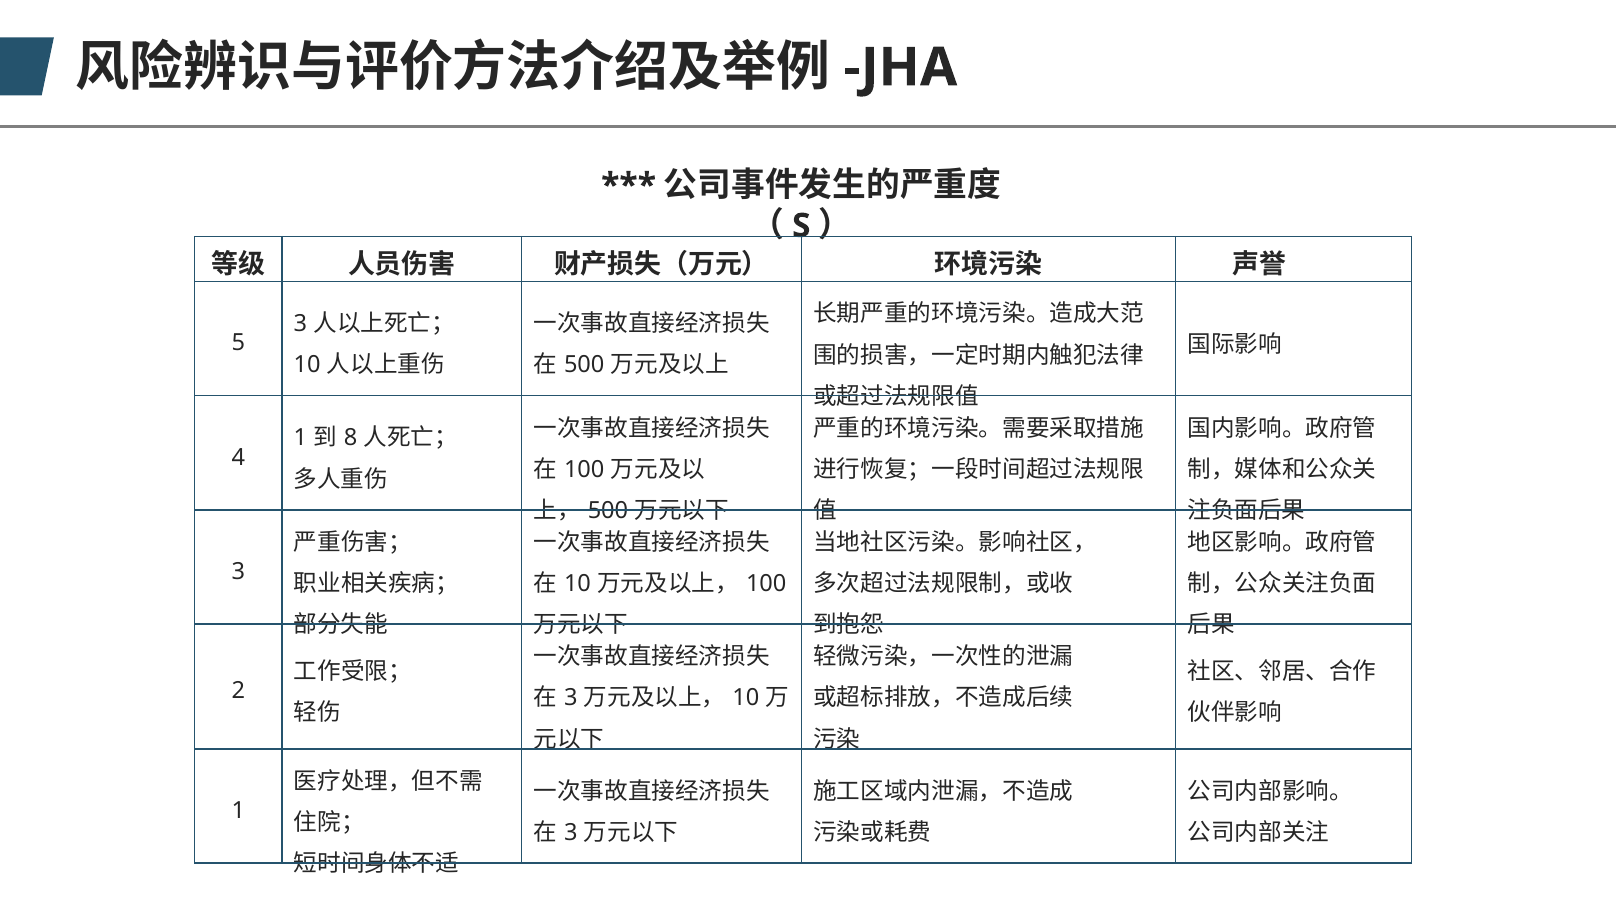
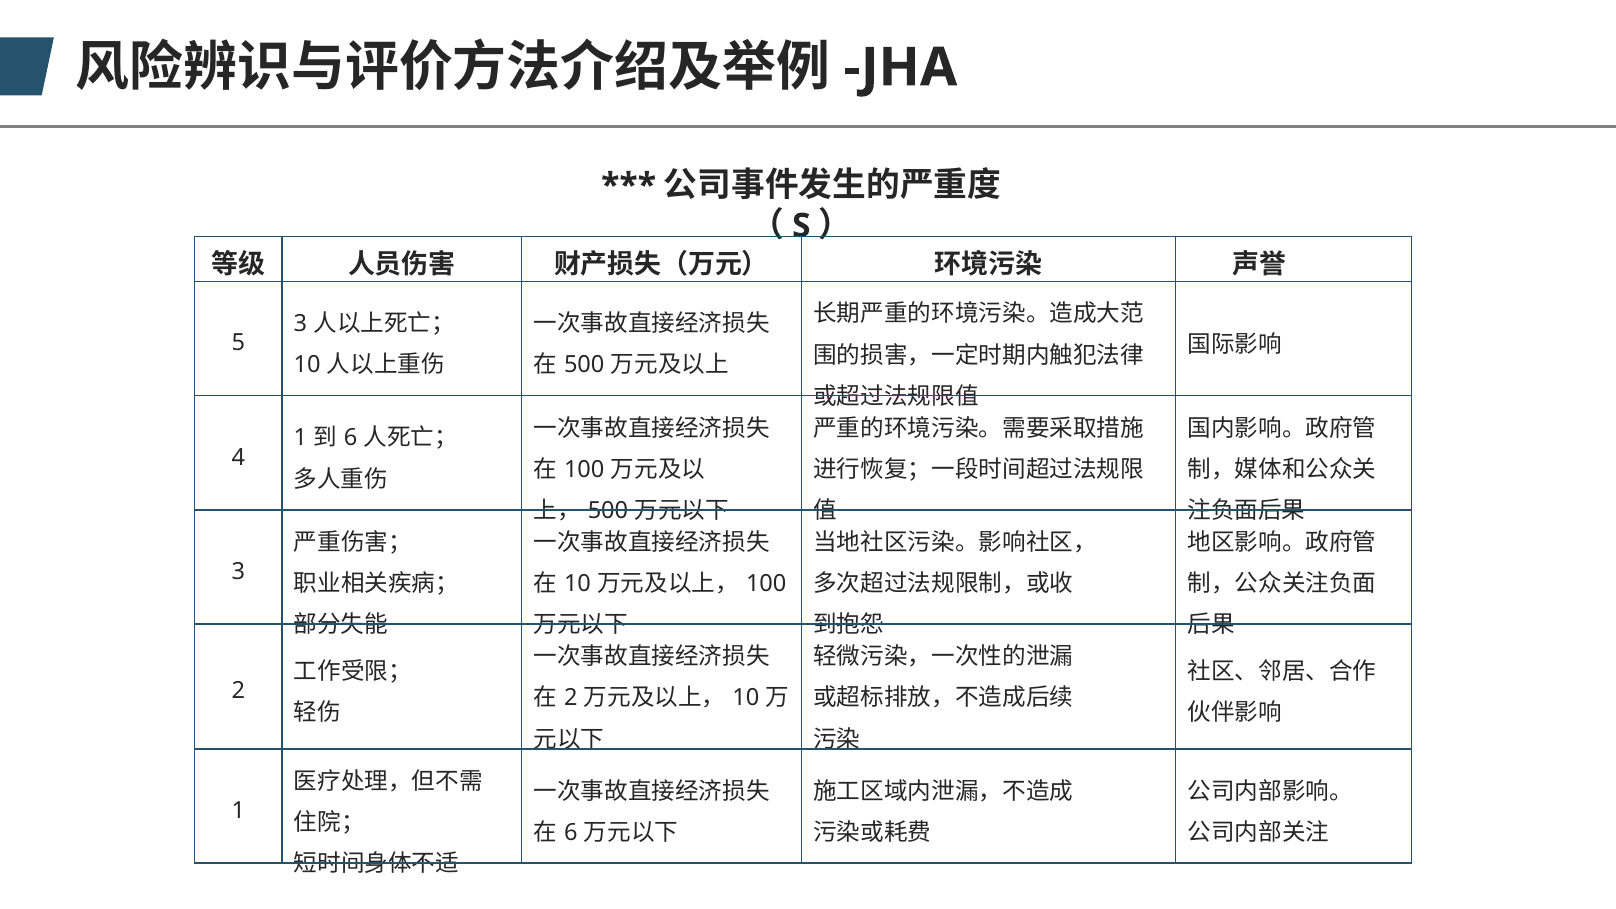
8: 8 -> 6 (351, 438)
3: 3 -> 2 (571, 698)
3: 3 -> 6 (571, 833)
